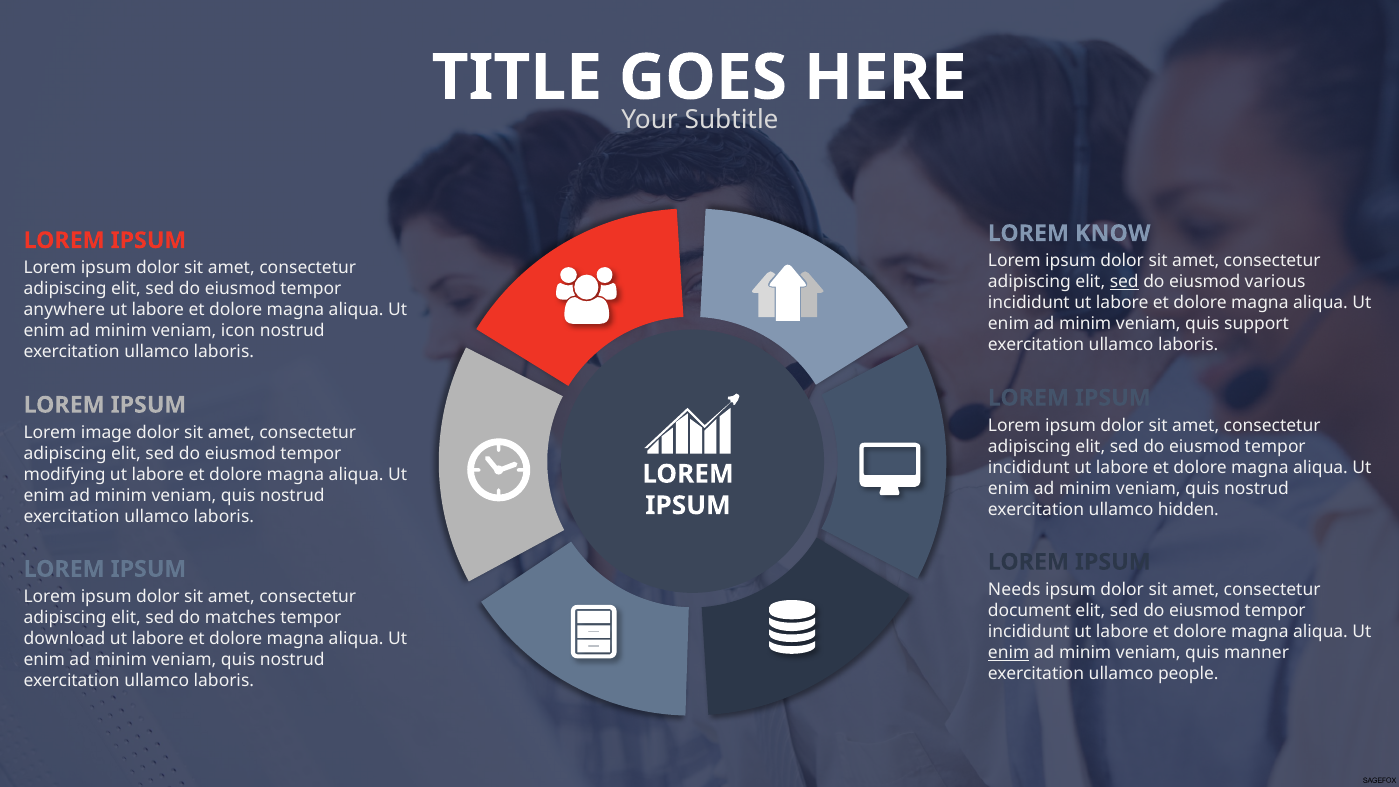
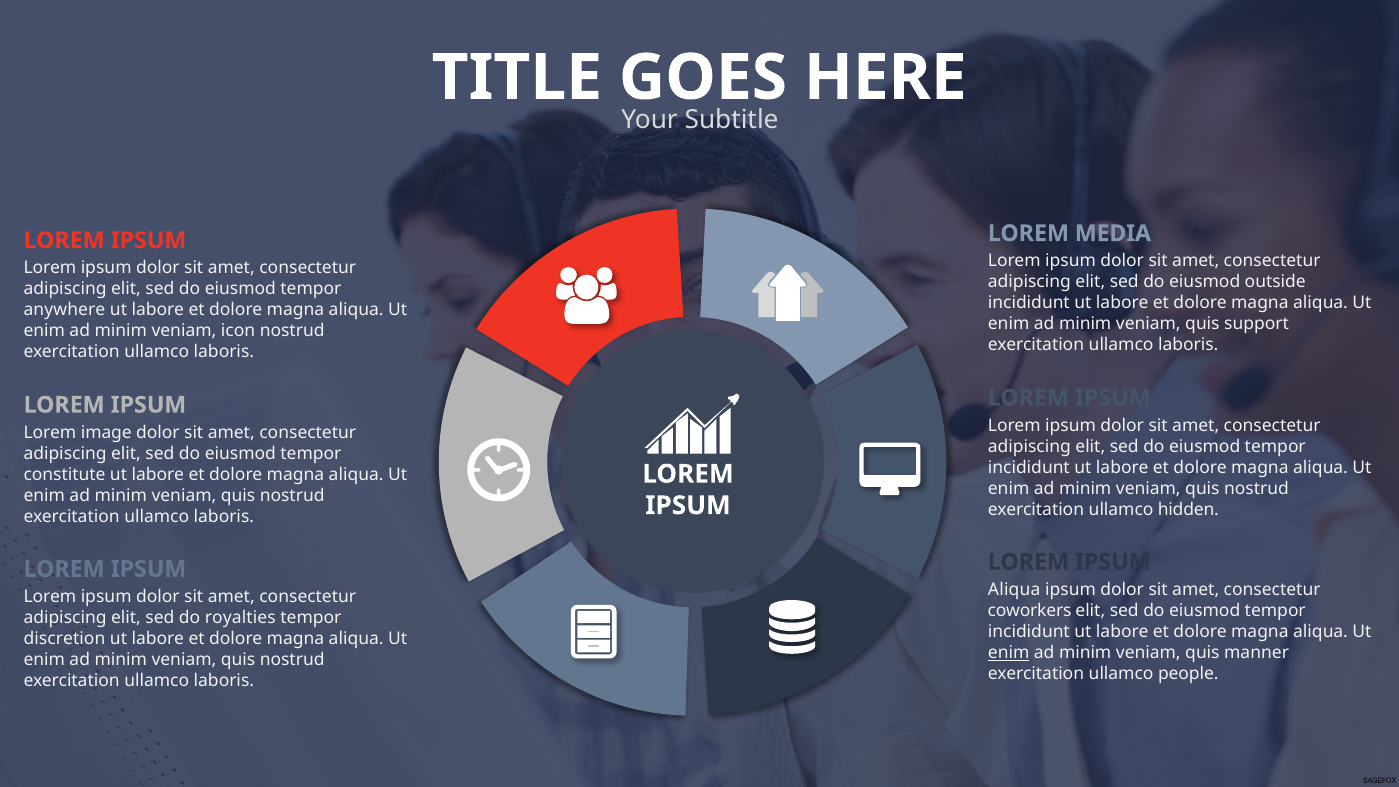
KNOW: KNOW -> MEDIA (1113, 233)
sed underline: present -> none (1124, 282)
various: various -> outside (1275, 282)
modifying: modifying -> constitute (65, 474)
Needs: Needs -> Aliqua (1014, 590)
document: document -> coworkers (1030, 611)
matches: matches -> royalties (240, 618)
download: download -> discretion (64, 639)
